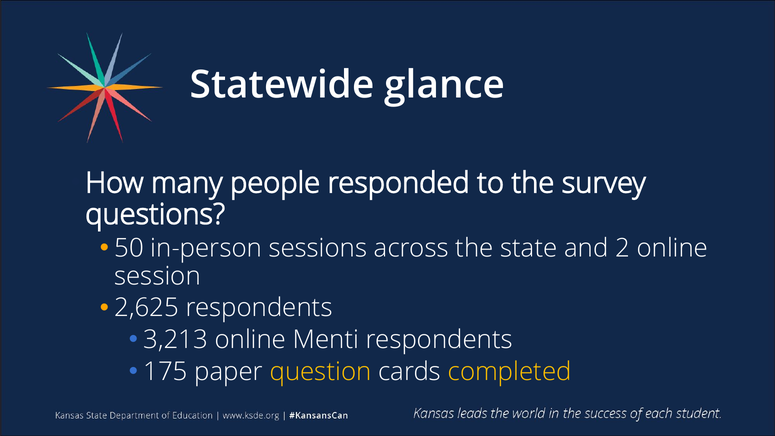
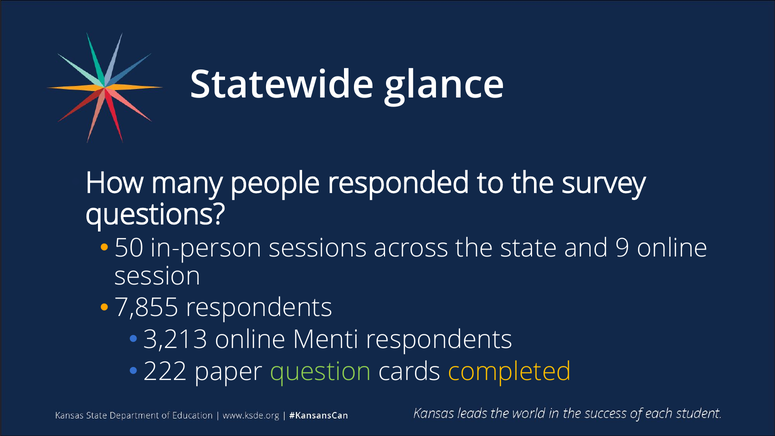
2: 2 -> 9 (623, 248)
2,625: 2,625 -> 7,855 (147, 308)
175: 175 -> 222 (165, 372)
question colour: yellow -> light green (321, 372)
